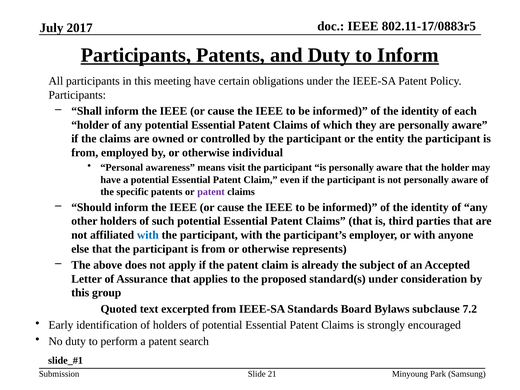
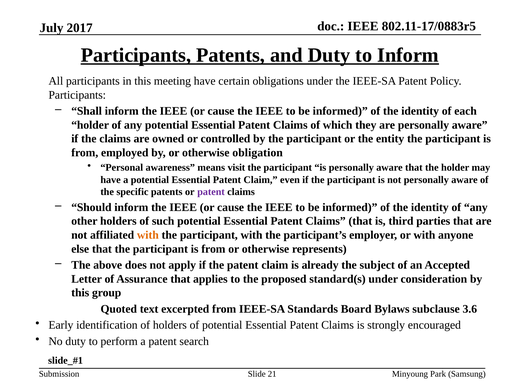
individual: individual -> obligation (258, 153)
with colour: blue -> orange (148, 235)
7.2: 7.2 -> 3.6 (470, 309)
